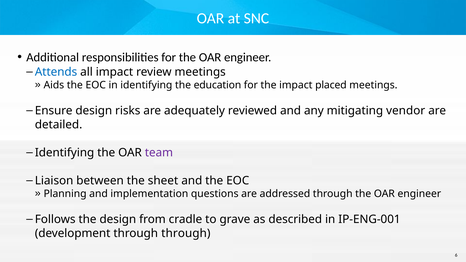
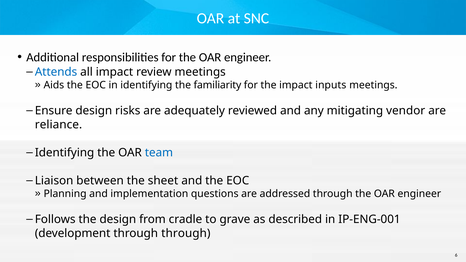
education: education -> familiarity (217, 85)
placed: placed -> inputs (331, 85)
detailed: detailed -> reliance (59, 125)
team colour: purple -> blue (159, 153)
